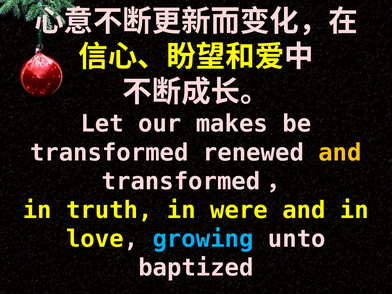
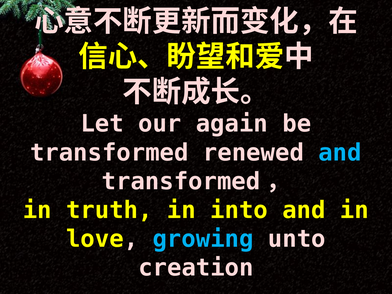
makes: makes -> again (232, 124)
and colour: yellow -> light blue (340, 153)
were: were -> into (239, 210)
baptized: baptized -> creation (196, 268)
